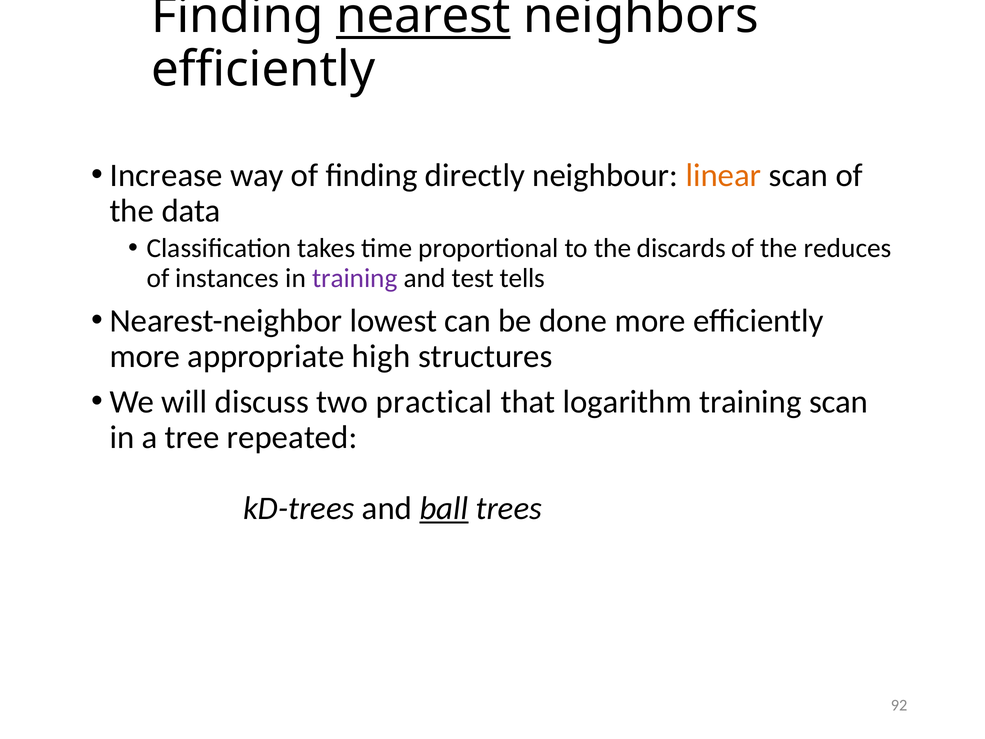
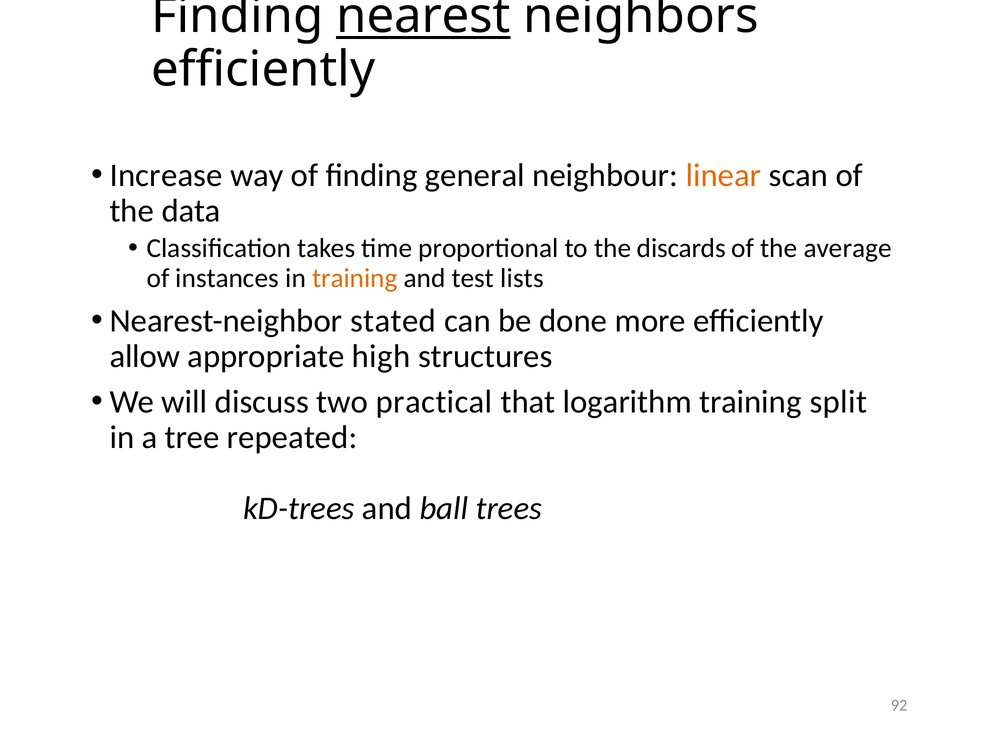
directly: directly -> general (475, 175)
reduces: reduces -> average (848, 248)
training colour: purple -> orange (355, 278)
tells: tells -> lists (522, 278)
lowest: lowest -> stated (393, 321)
more: more -> allow (145, 356)
training scan: scan -> split (838, 402)
ball underline: present -> none (444, 508)
